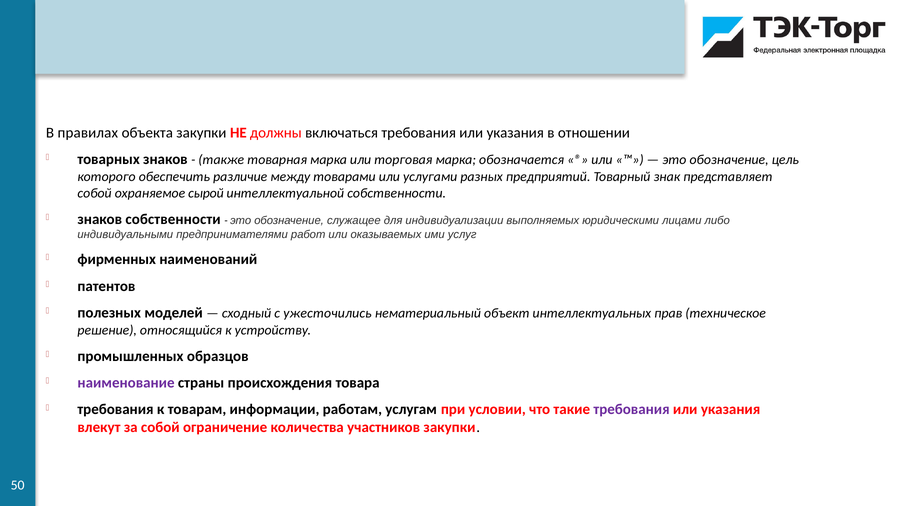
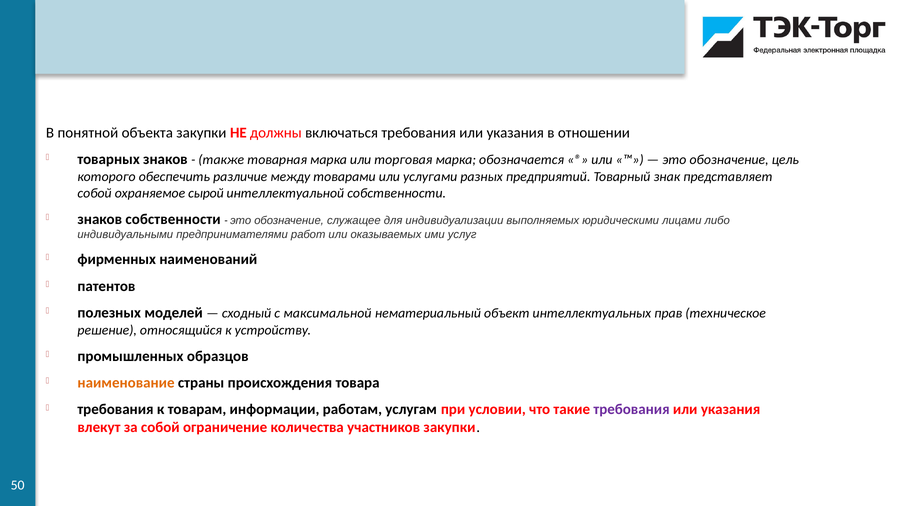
правилах: правилах -> понятной (88, 133)
ужесточились: ужесточились -> максимальной (327, 313)
наименование colour: purple -> orange (126, 383)
